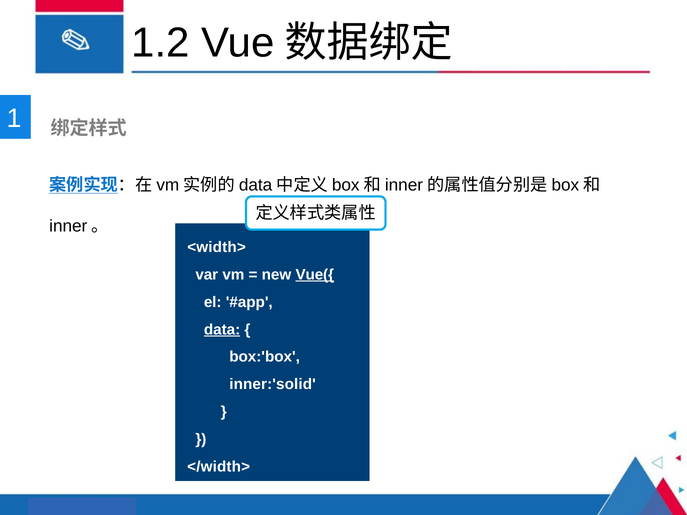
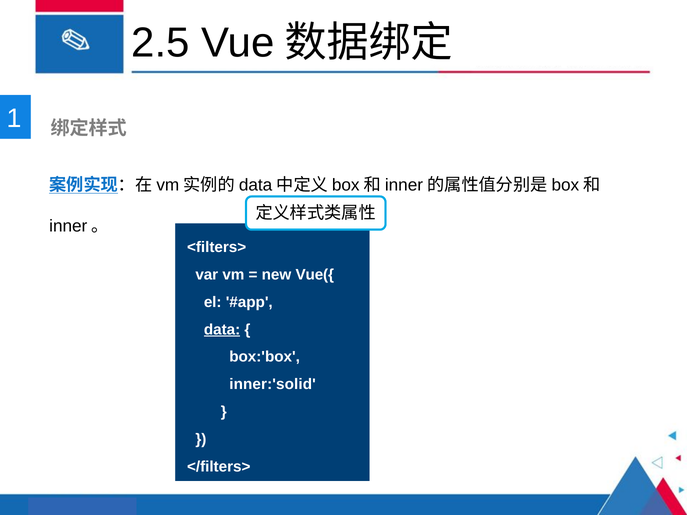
1.2: 1.2 -> 2.5 (161, 43)
<width>: <width> -> <filters> (217, 247)
Vue({ underline: present -> none (315, 275)
</width>: </width> -> </filters> (219, 467)
